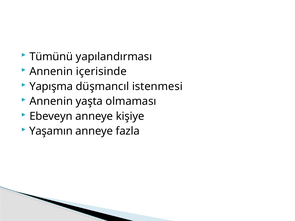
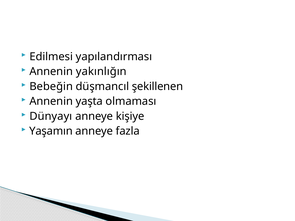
Tümünü: Tümünü -> Edilmesi (51, 57)
içerisinde: içerisinde -> yakınlığın (101, 72)
Yapışma: Yapışma -> Bebeğin (51, 87)
istenmesi: istenmesi -> şekillenen (157, 87)
Ebeveyn: Ebeveyn -> Dünyayı (51, 116)
